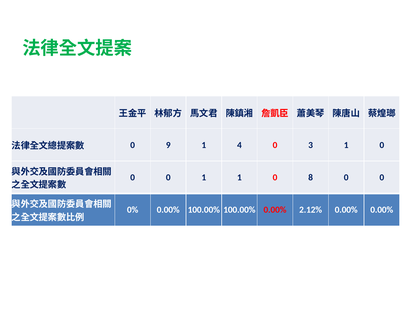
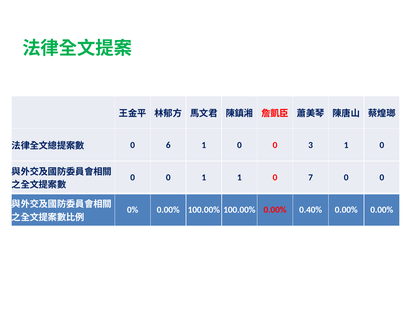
9: 9 -> 6 (168, 145)
4: 4 -> 0 (239, 145)
8: 8 -> 7 (311, 177)
2.12%: 2.12% -> 0.40% (311, 209)
